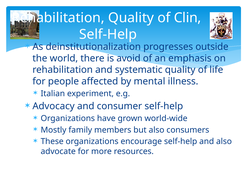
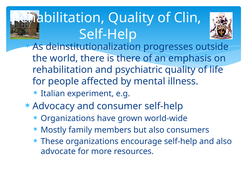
is avoid: avoid -> there (128, 58)
systematic: systematic -> psychiatric (139, 70)
